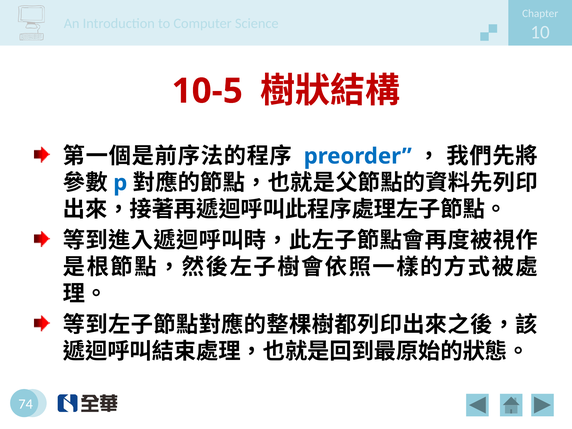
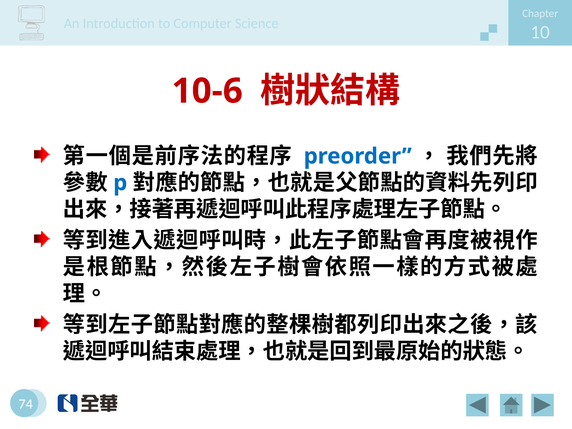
10-5: 10-5 -> 10-6 (207, 91)
